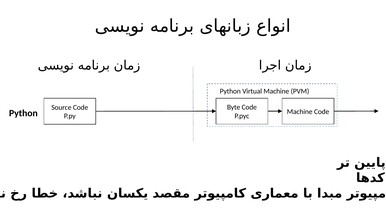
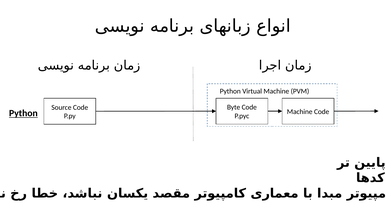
Python underline: none -> present (23, 113)
